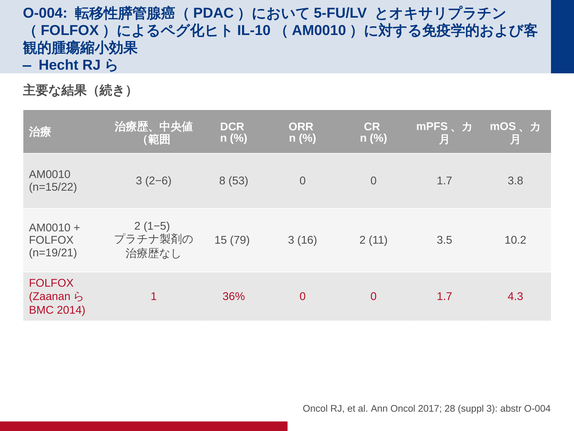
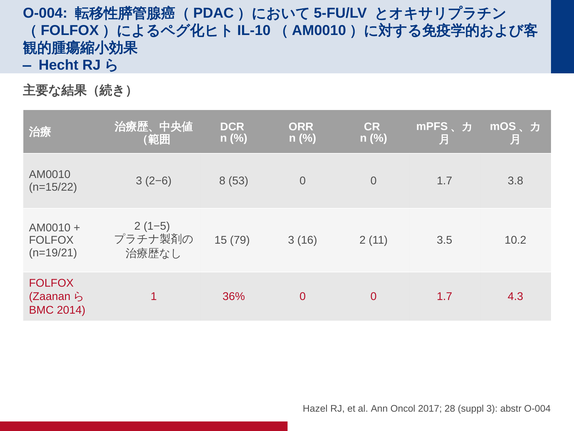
Oncol: Oncol -> Hazel (315, 408)
